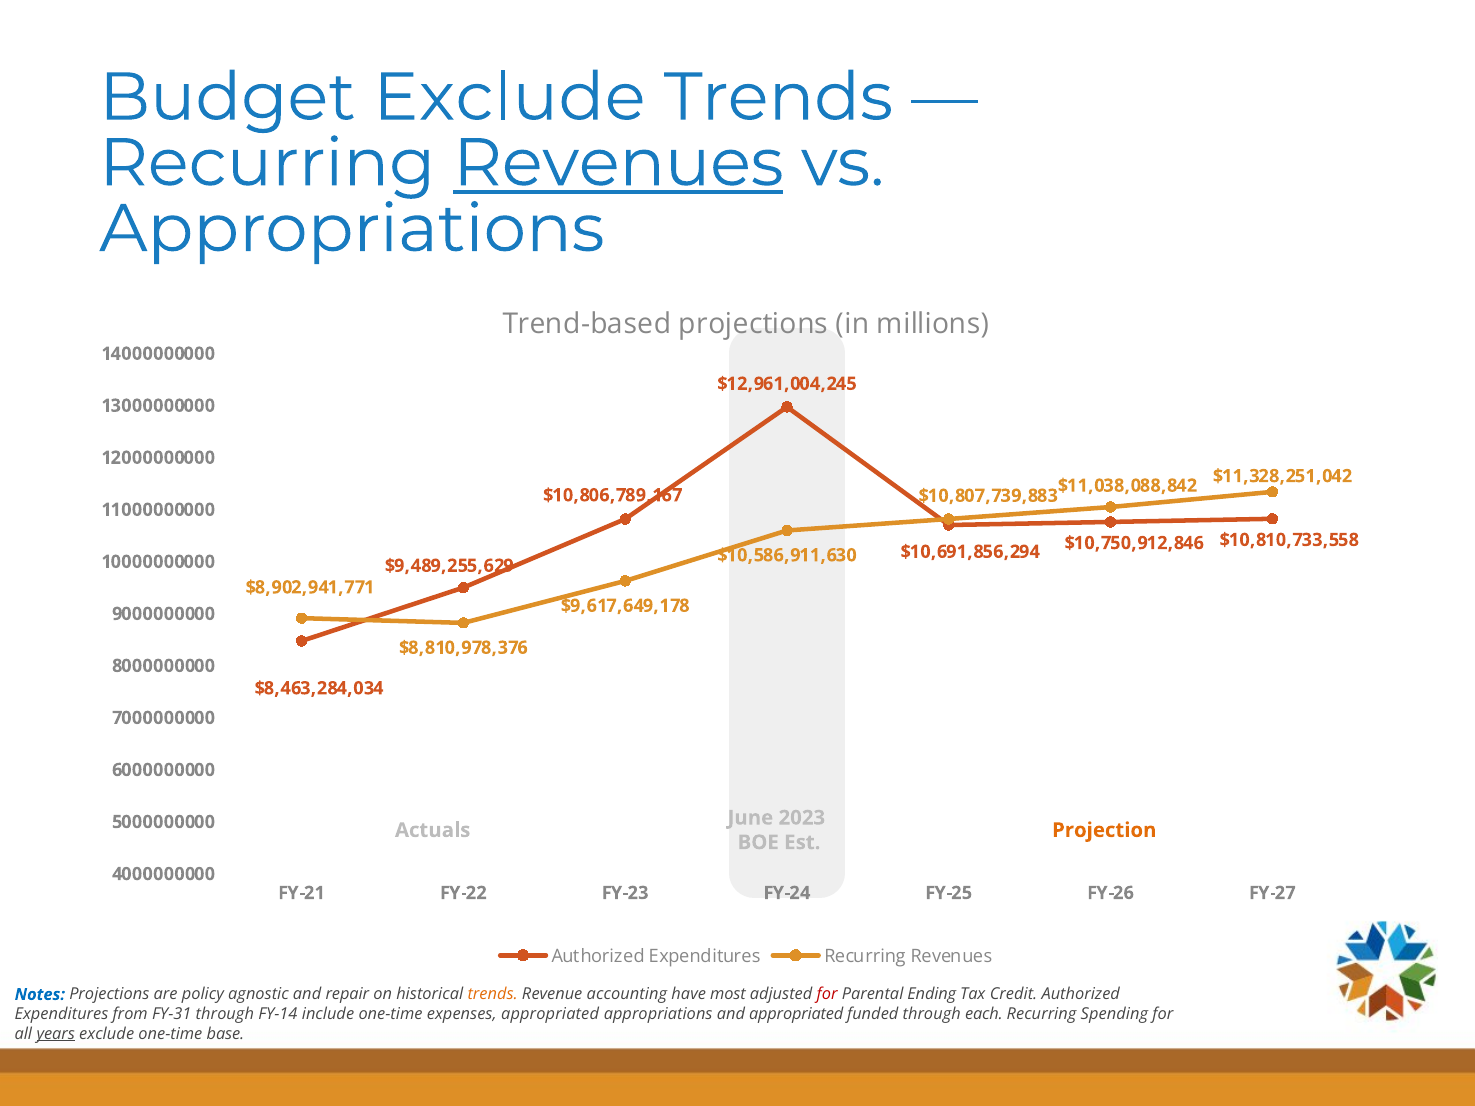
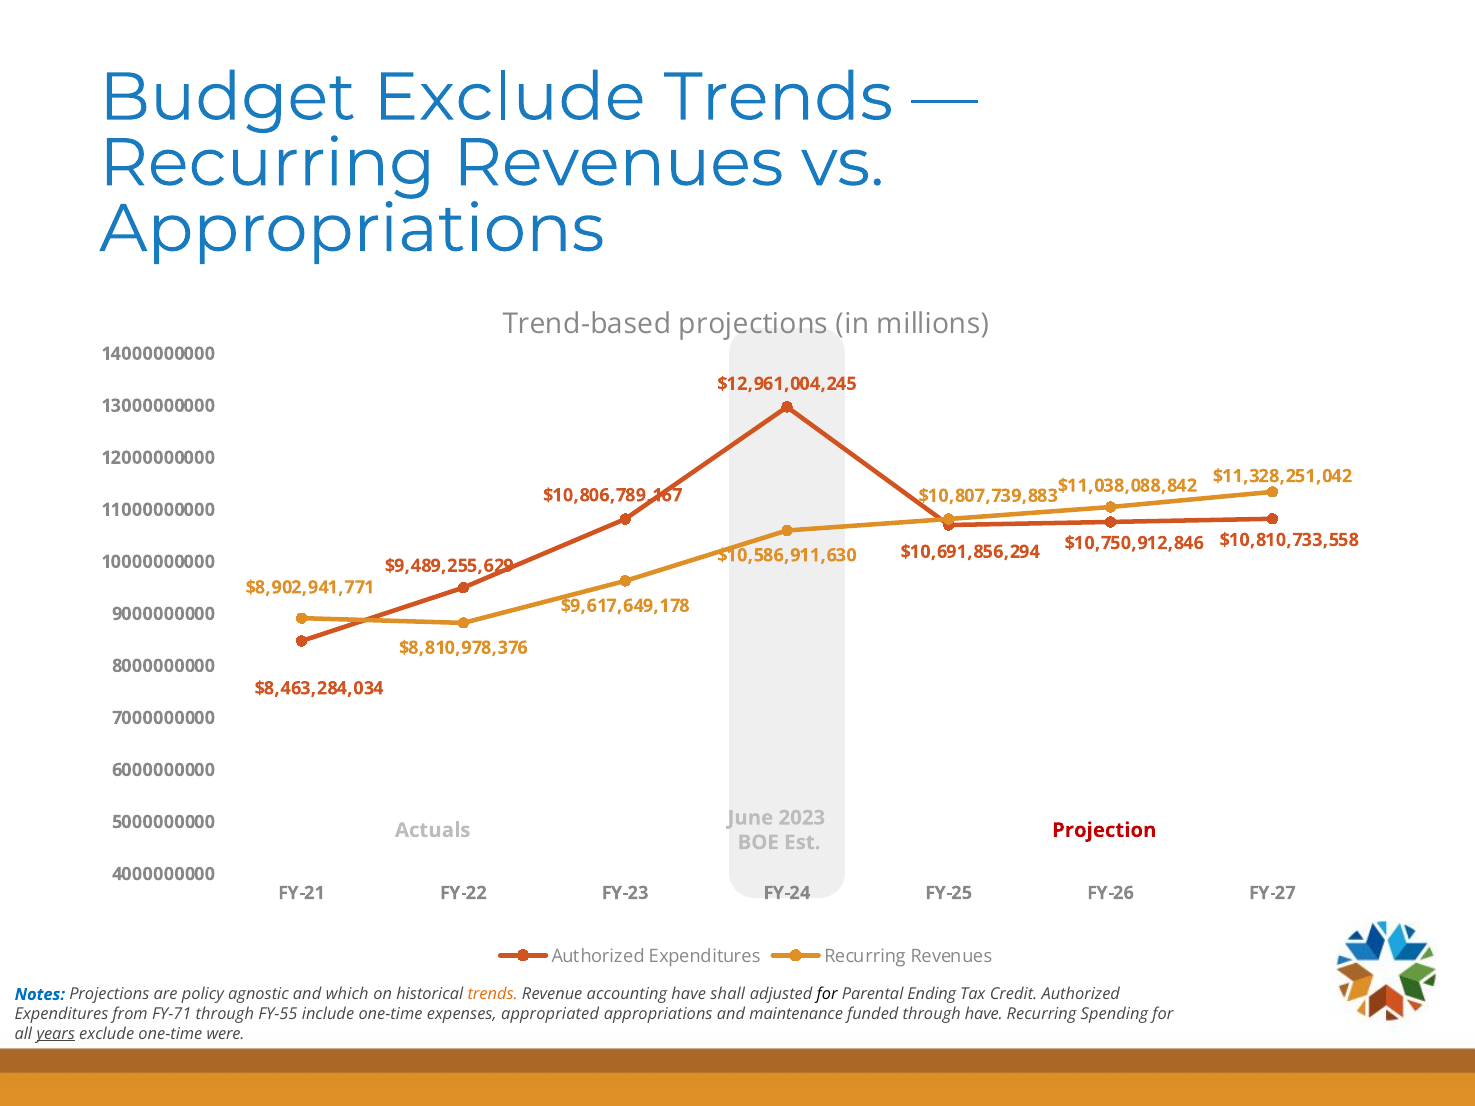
Revenues underline: present -> none (618, 163)
Projection colour: orange -> red (1104, 830)
repair: repair -> which (347, 995)
most: most -> shall (728, 995)
for colour: red -> black (827, 995)
FY-31: FY-31 -> FY-71 (172, 1014)
FY-14: FY-14 -> FY-55 (278, 1014)
and appropriated: appropriated -> maintenance (796, 1014)
through each: each -> have (984, 1014)
base: base -> were (226, 1034)
